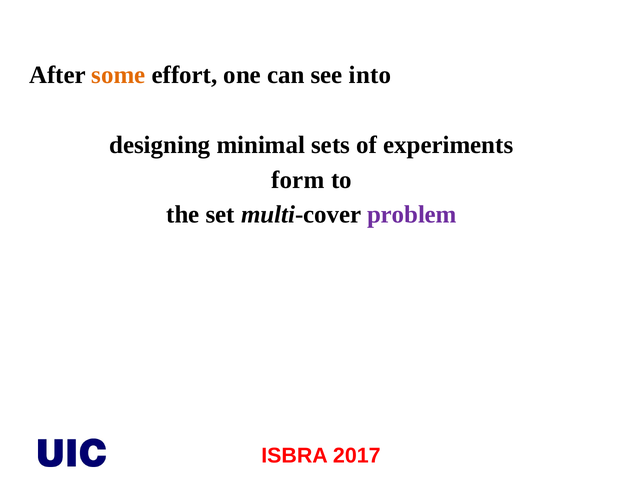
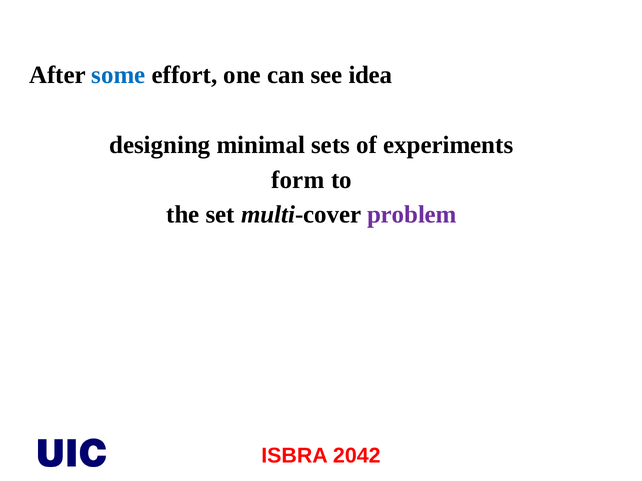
some colour: orange -> blue (118, 75)
into: into -> idea (370, 75)
2017: 2017 -> 2042 (357, 456)
